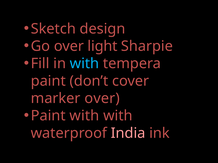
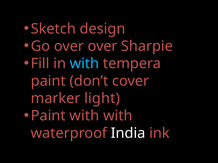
over light: light -> over (103, 46)
marker over: over -> light (102, 99)
India colour: pink -> white (128, 133)
